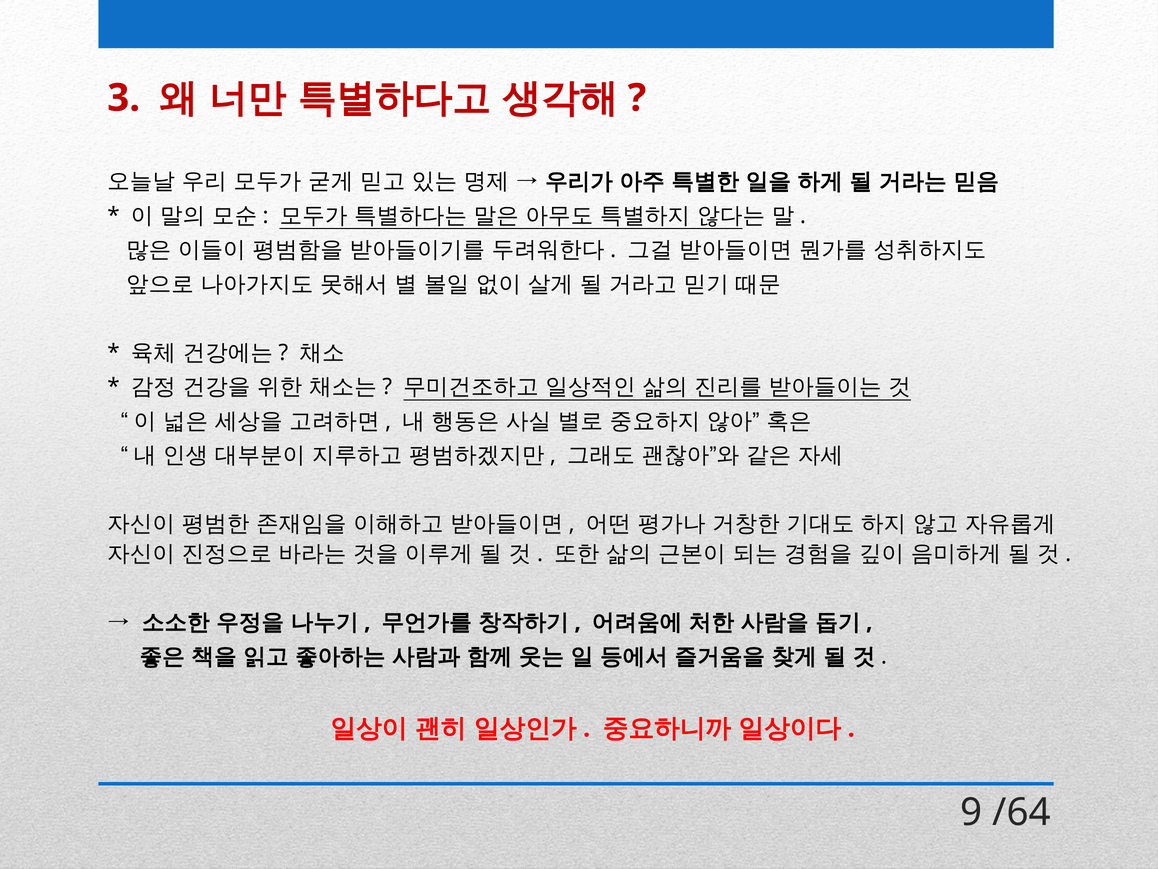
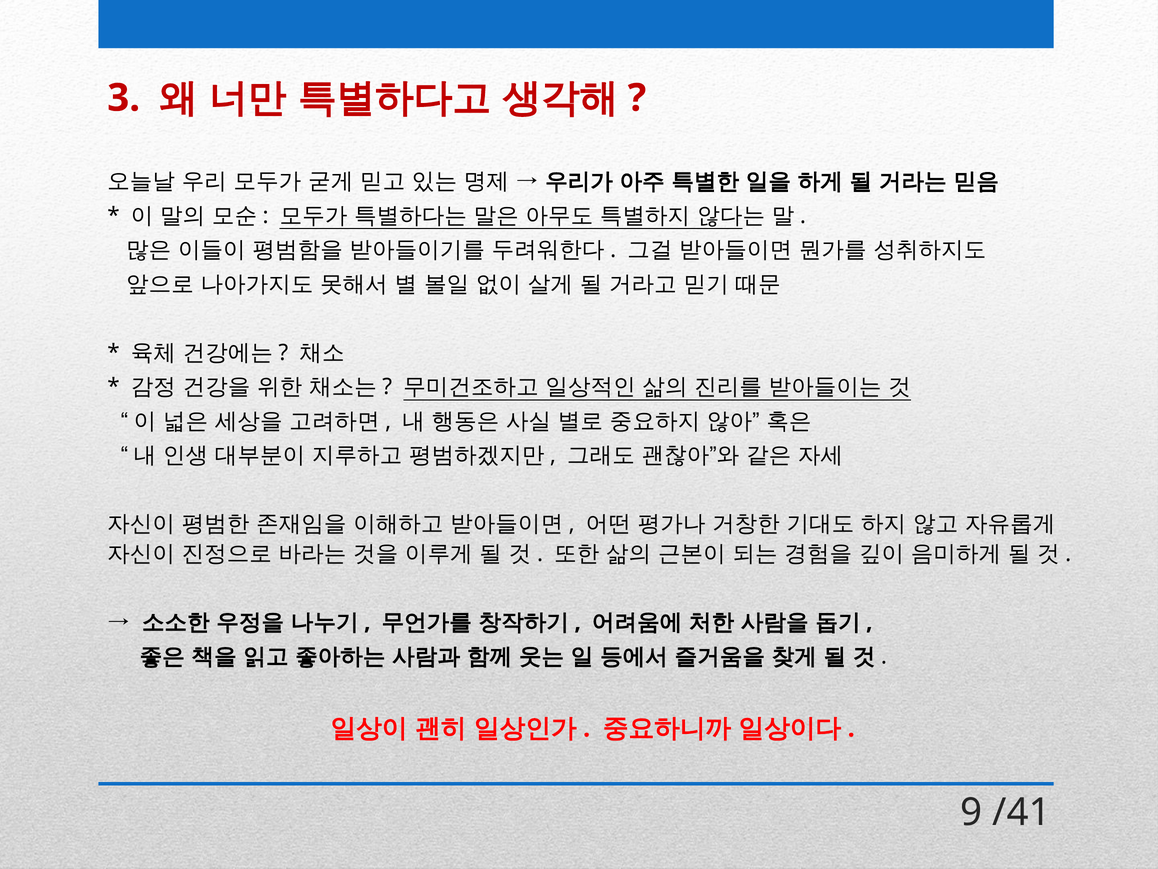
/64: /64 -> /41 (1021, 812)
